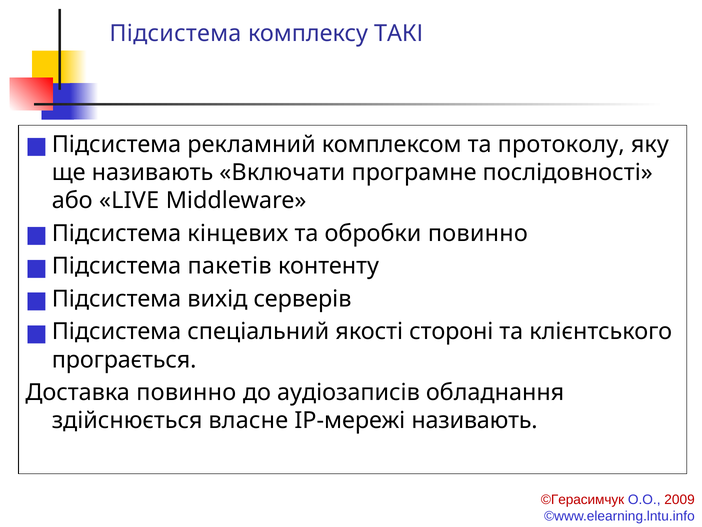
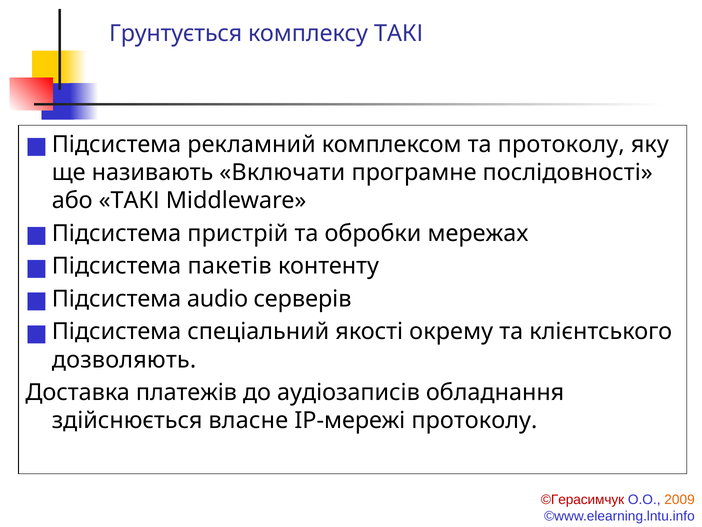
Підсистема: Підсистема -> Грунтується (176, 34)
або LIVE: LIVE -> ТАКІ (129, 200)
кінцевих: кінцевих -> пристрій (238, 233)
обробки повинно: повинно -> мережах (478, 233)
вихід: вихід -> audio (218, 299)
стороні: стороні -> окрему (451, 331)
програється: програється -> дозволяють (124, 359)
Доставка повинно: повинно -> платежів (186, 392)
IP-мережі називають: називають -> протоколу (474, 420)
2009 colour: red -> orange (680, 499)
